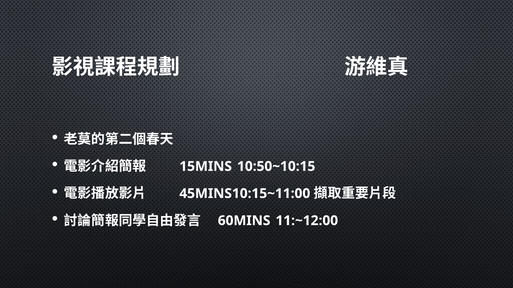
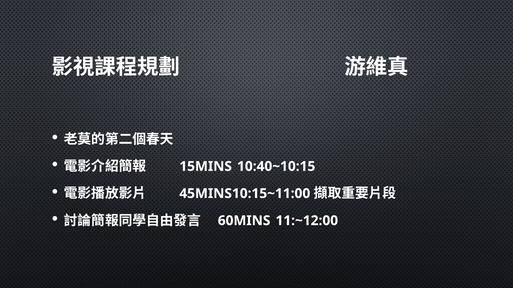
10:50~10:15: 10:50~10:15 -> 10:40~10:15 (276, 167)
